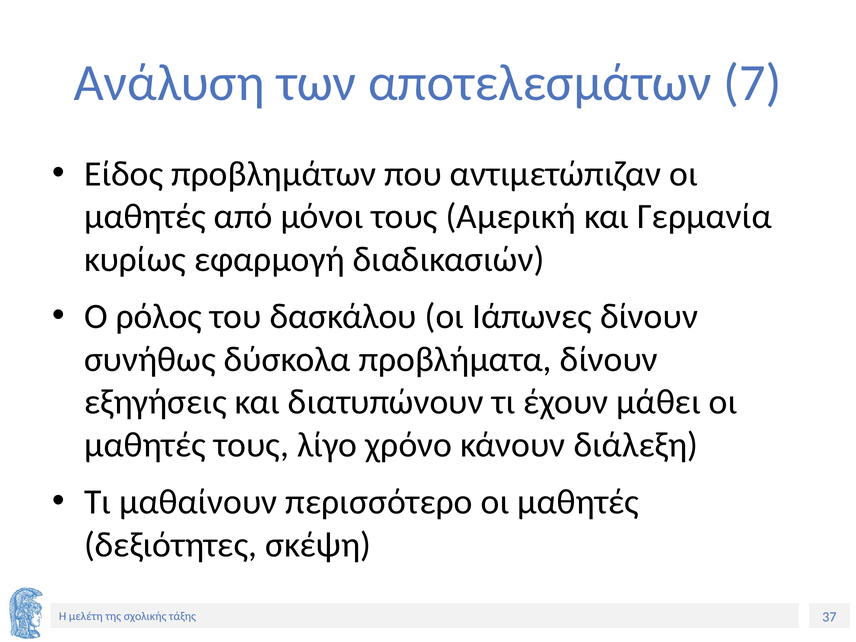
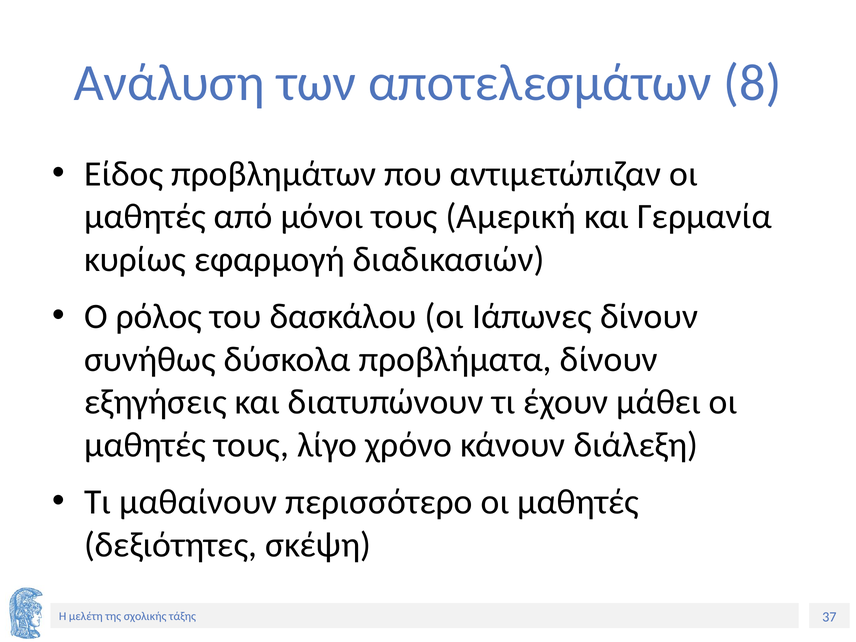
7: 7 -> 8 (752, 83)
